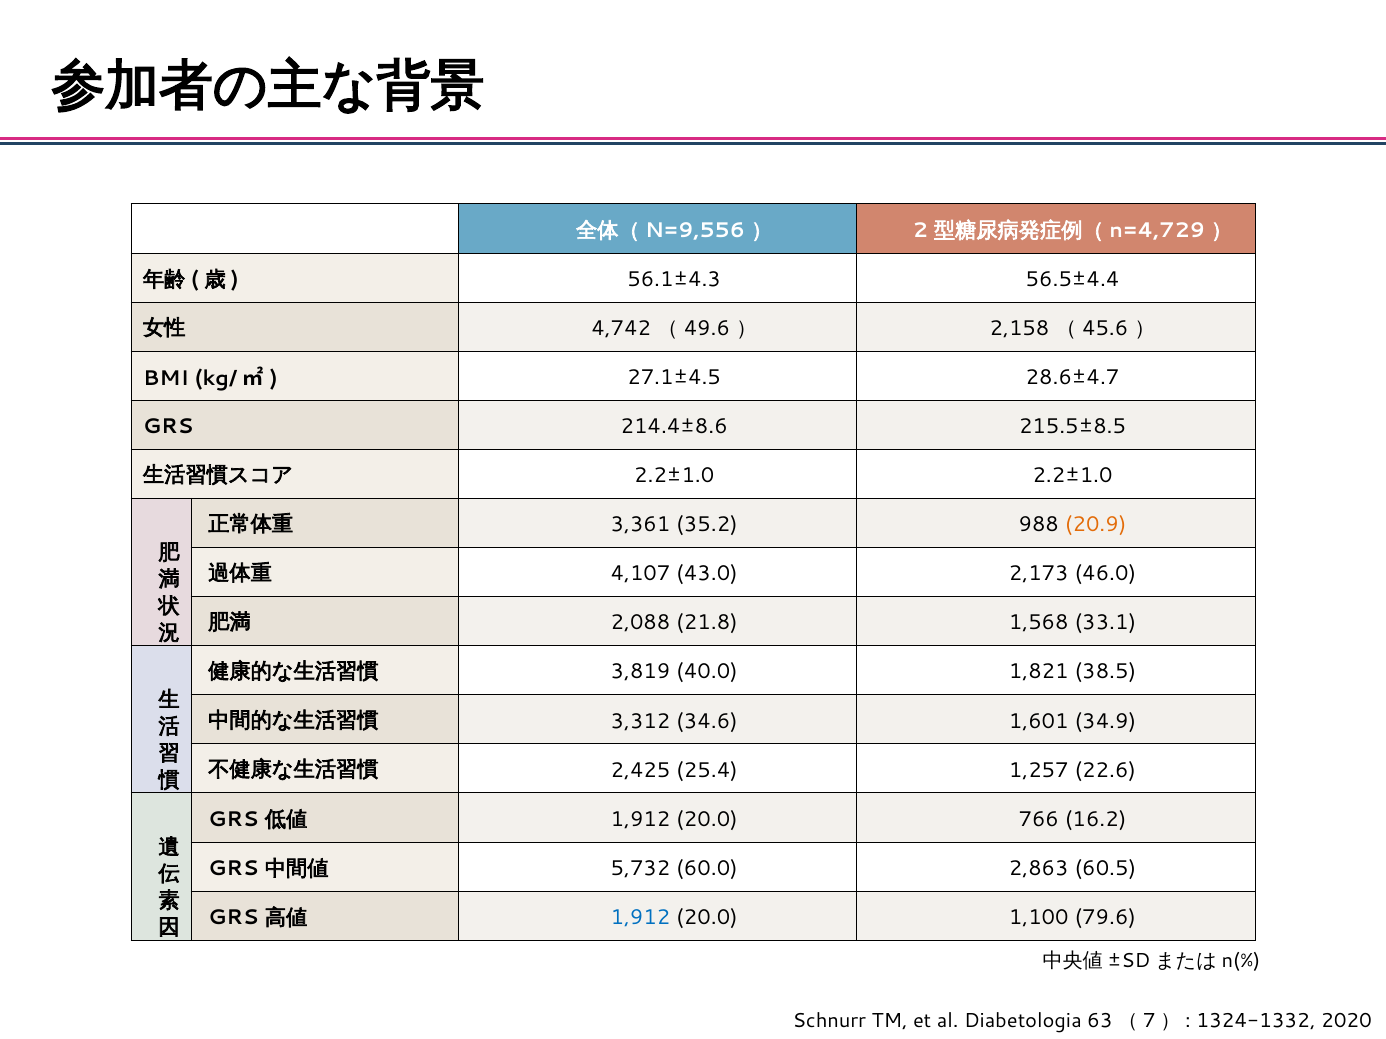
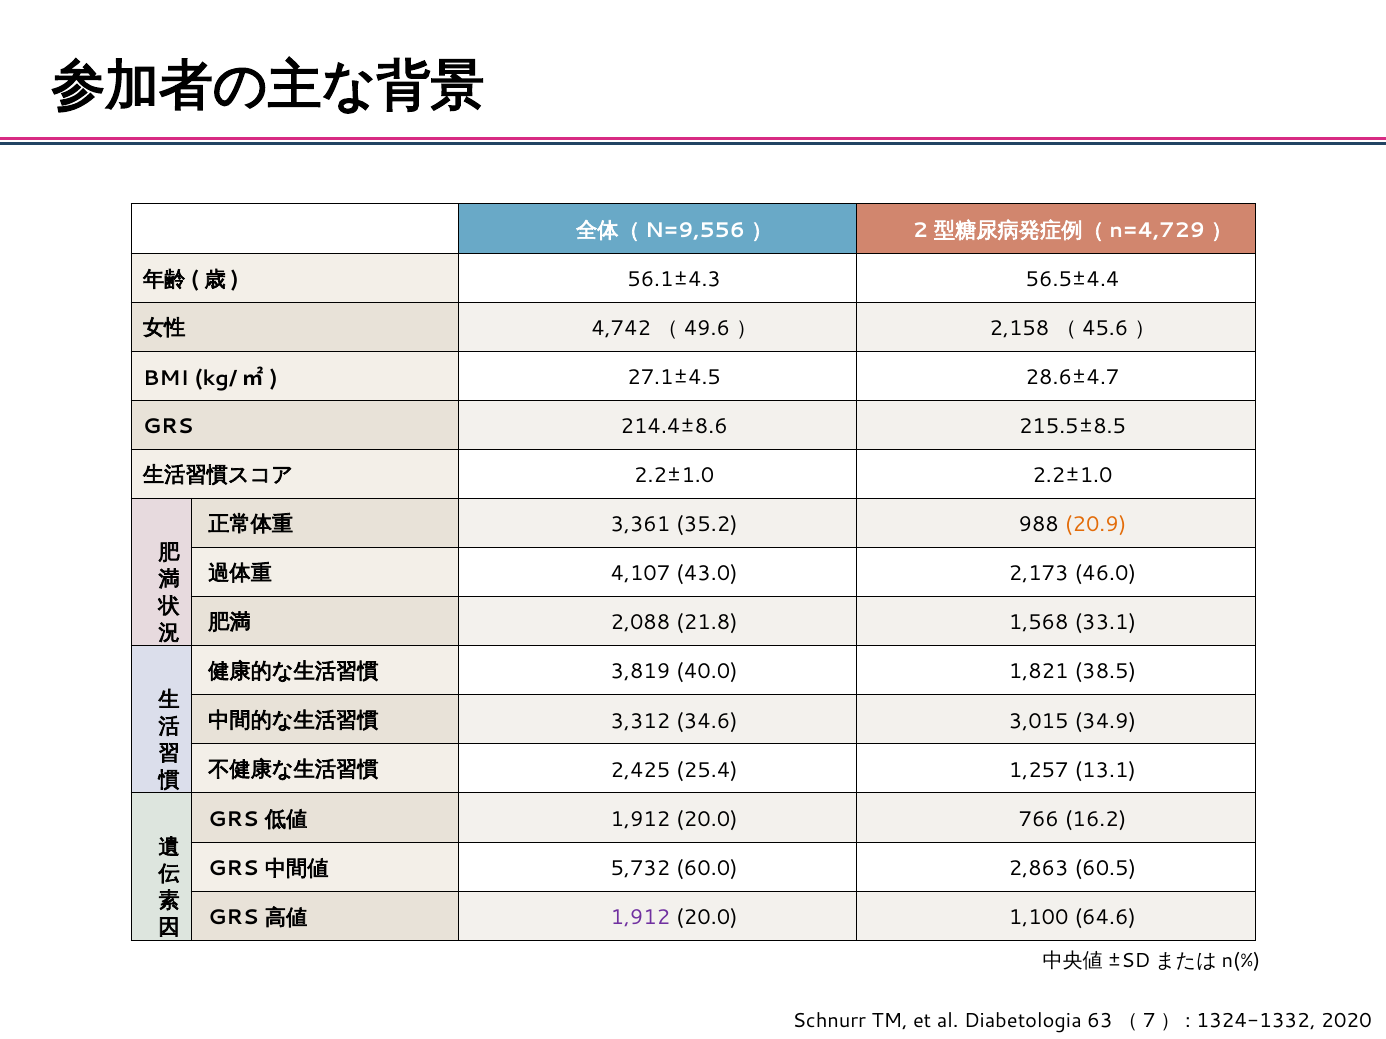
1,601: 1,601 -> 3,015 (1039, 721)
22.6: 22.6 -> 13.1 (1105, 771)
1,912 colour: blue -> purple (640, 918)
79.6: 79.6 -> 64.6 (1105, 918)
